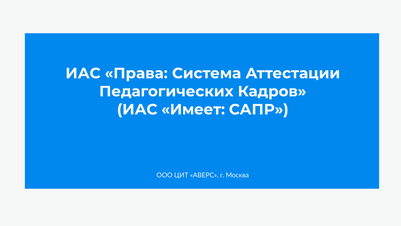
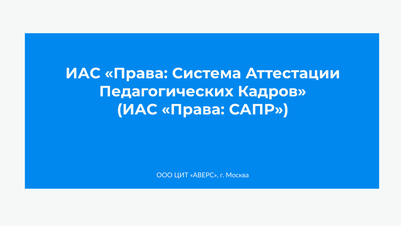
Имеет: Имеет -> Права (193, 109)
